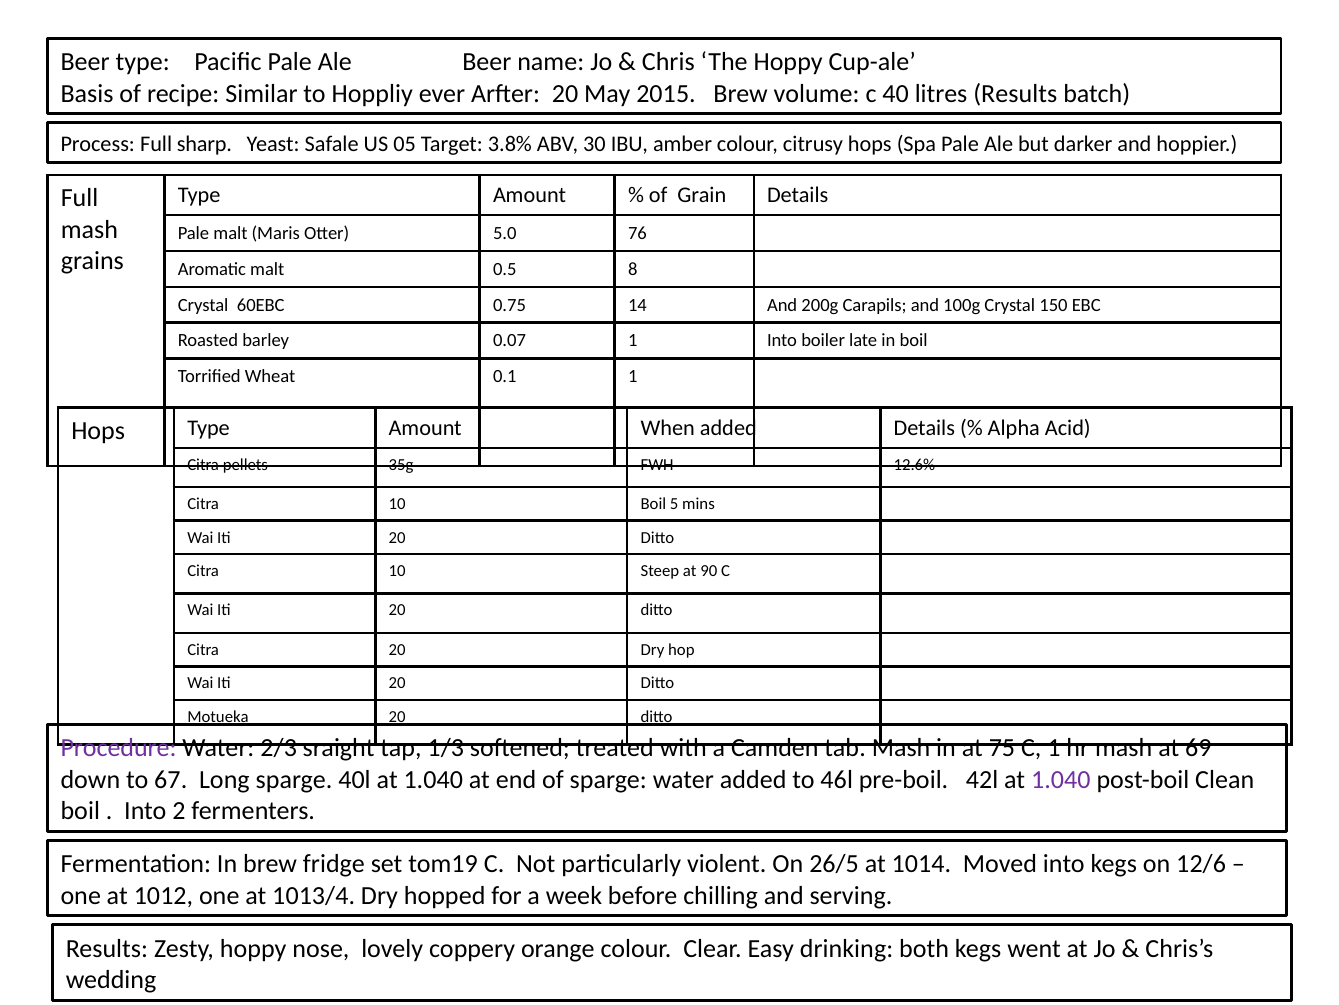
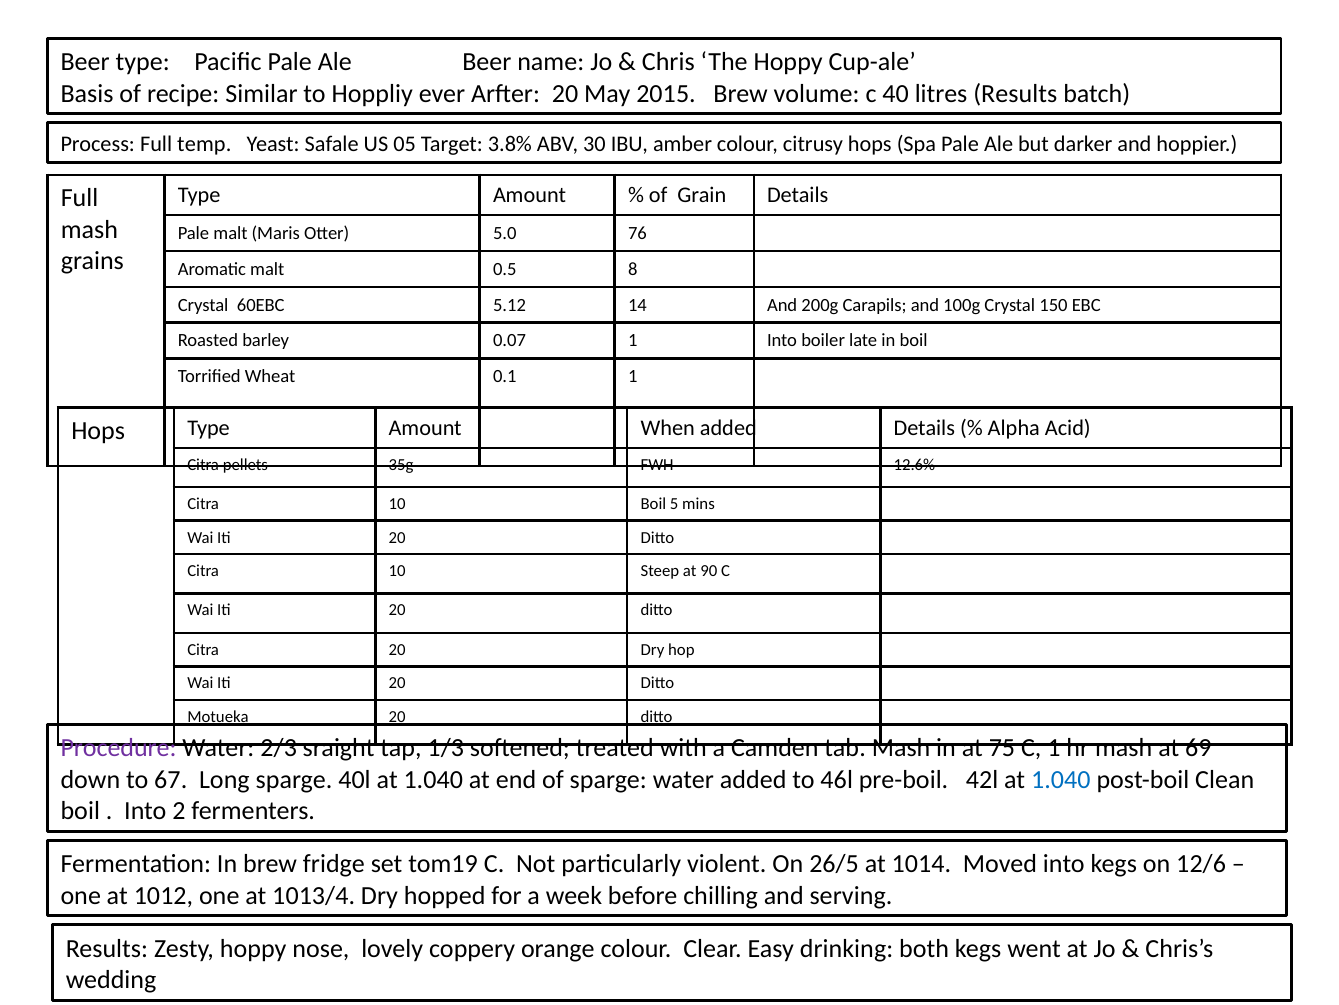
sharp: sharp -> temp (204, 144)
0.75: 0.75 -> 5.12 (510, 305)
1.040 colour: purple -> blue (1061, 779)
